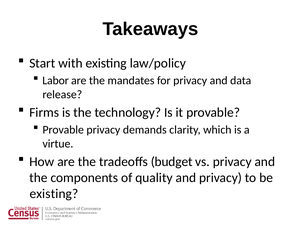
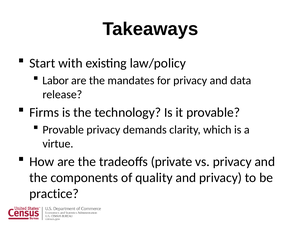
budget: budget -> private (172, 161)
existing: existing -> practice (54, 194)
